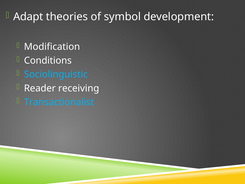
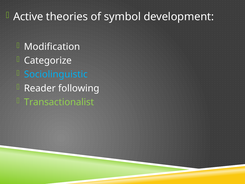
Adapt: Adapt -> Active (28, 17)
Conditions: Conditions -> Categorize (48, 61)
receiving: receiving -> following (79, 88)
Transactionalist colour: light blue -> light green (59, 102)
